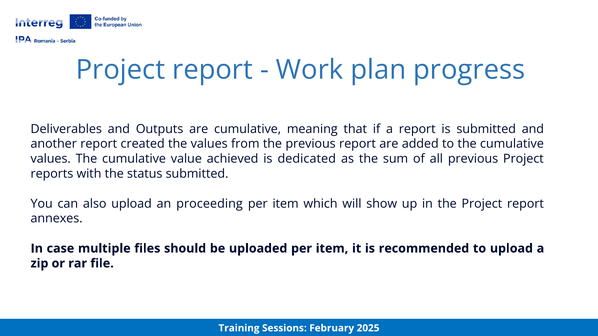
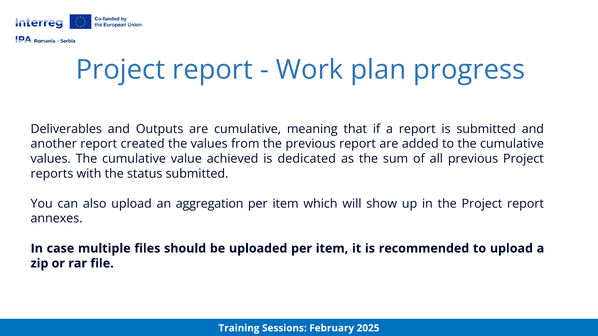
proceeding: proceeding -> aggregation (210, 204)
